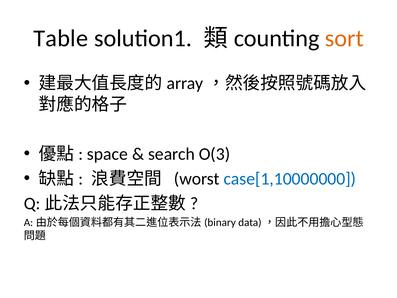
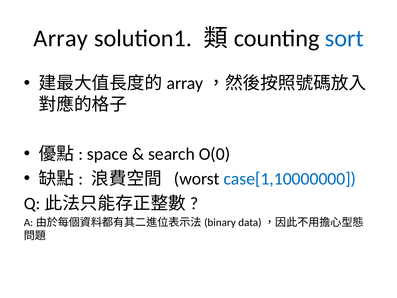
Table: Table -> Array (61, 38)
sort colour: orange -> blue (344, 38)
O(3: O(3 -> O(0 (214, 154)
